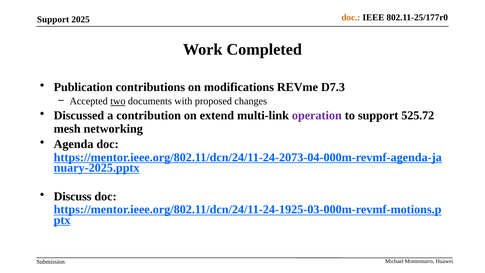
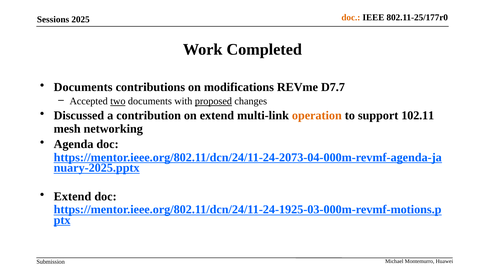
Support: Support -> Sessions (53, 19)
Publication: Publication -> Documents (83, 87)
D7.3: D7.3 -> D7.7 (333, 87)
proposed underline: none -> present (213, 101)
operation colour: purple -> orange (317, 116)
525.72: 525.72 -> 102.11 (418, 116)
Discuss: Discuss -> Extend (72, 196)
